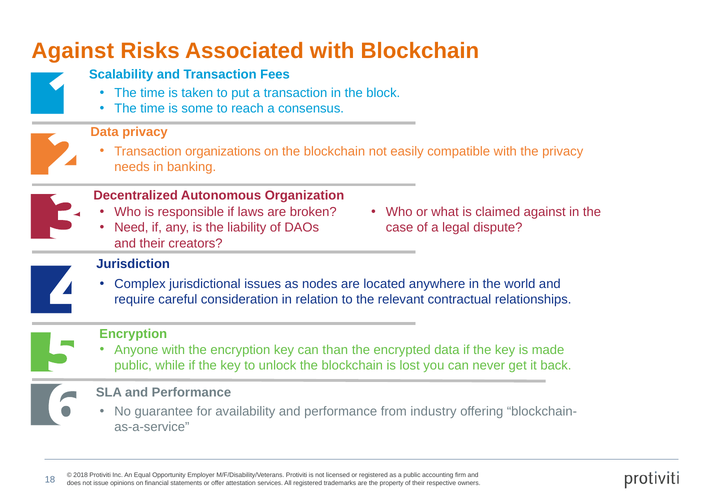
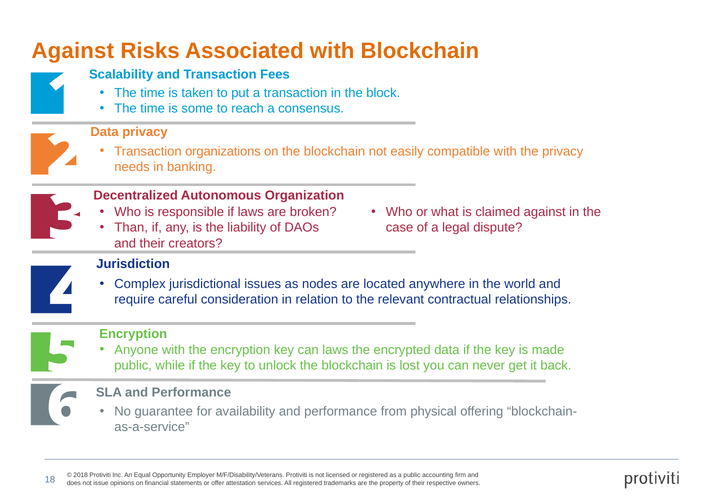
Need: Need -> Than (131, 227)
can than: than -> laws (335, 350)
industry: industry -> physical (434, 411)
